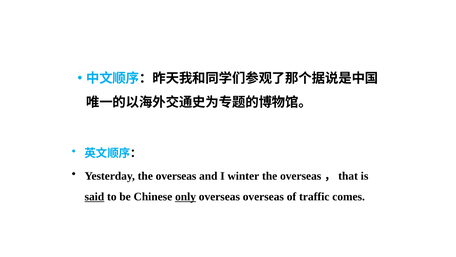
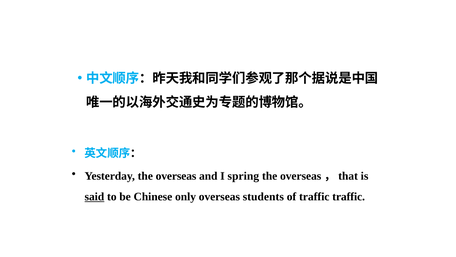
winter: winter -> spring (243, 176)
only underline: present -> none (186, 196)
overseas overseas: overseas -> students (263, 196)
traffic comes: comes -> traffic (349, 196)
